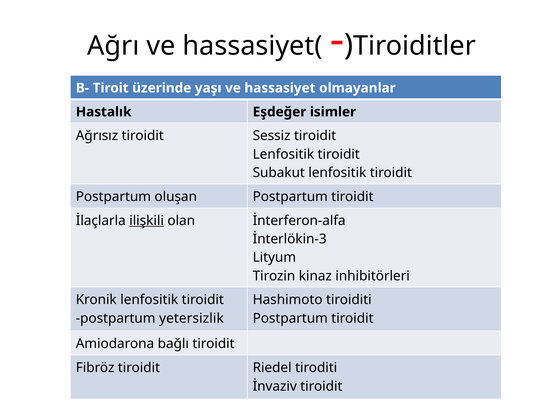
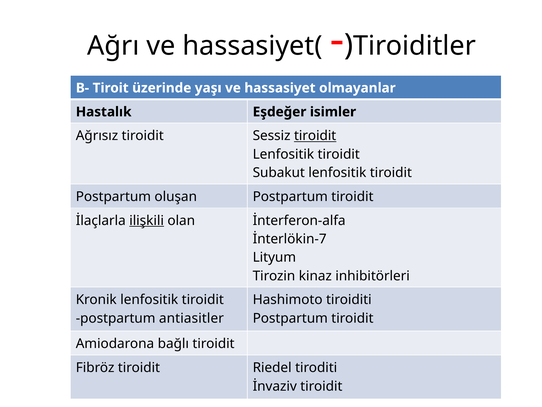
tiroidit underline: none -> present (315, 136)
İnterlökin-3: İnterlökin-3 -> İnterlökin-7 (290, 239)
yetersizlik: yetersizlik -> antiasitler (191, 318)
